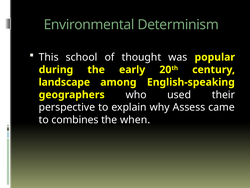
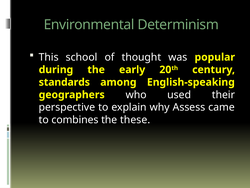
landscape: landscape -> standards (64, 82)
when: when -> these (135, 120)
